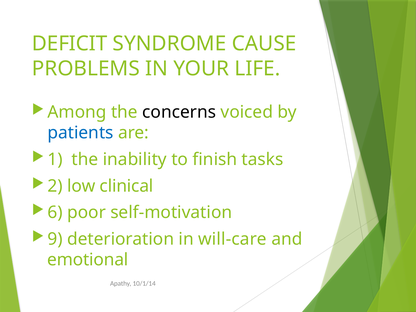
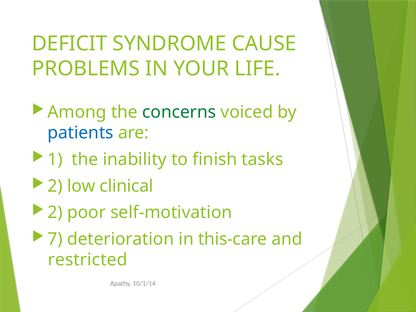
concerns colour: black -> green (179, 112)
6: 6 -> 2 (55, 213)
9: 9 -> 7 (55, 239)
will-care: will-care -> this-care (233, 239)
emotional: emotional -> restricted (88, 260)
